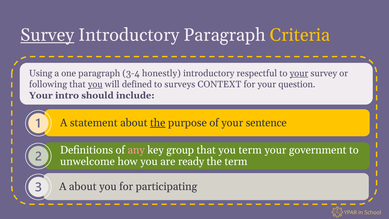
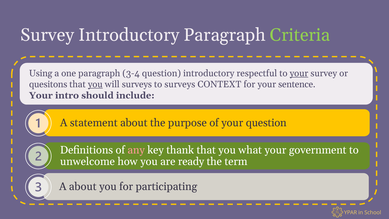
Survey underline: present -> none (47, 35)
Criteria colour: yellow -> light green (300, 35)
3-4 honestly: honestly -> question (161, 73)
following: following -> quesitons (48, 84)
will defined: defined -> surveys (137, 84)
question: question -> sentence (297, 84)
the underline: present -> none (158, 123)
your sentence: sentence -> question (266, 123)
group: group -> thank (180, 150)
you term: term -> what (250, 150)
